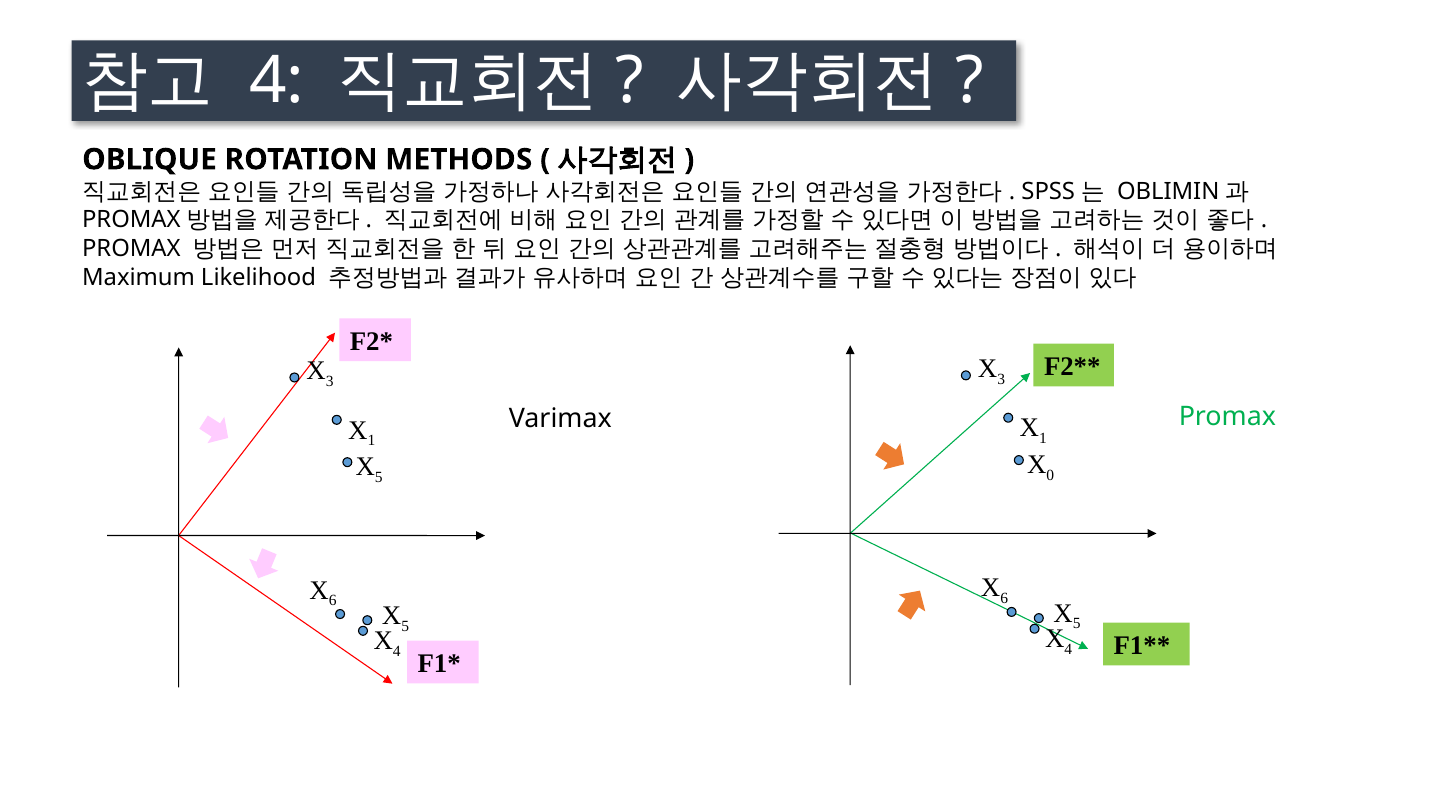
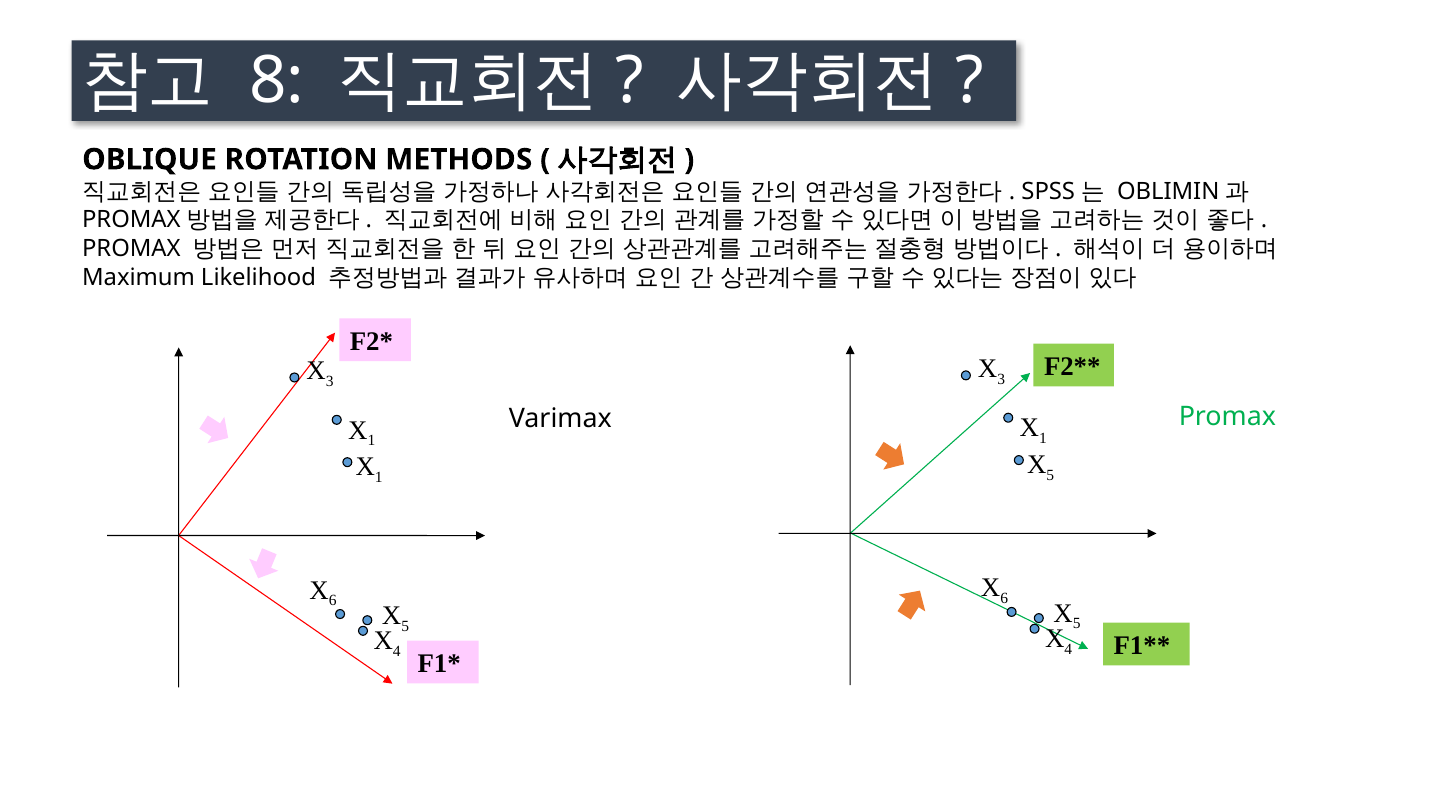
4: 4 -> 8 (277, 81)
0: 0 -> 5 (1050, 475)
5: 5 -> 1 (379, 477)
